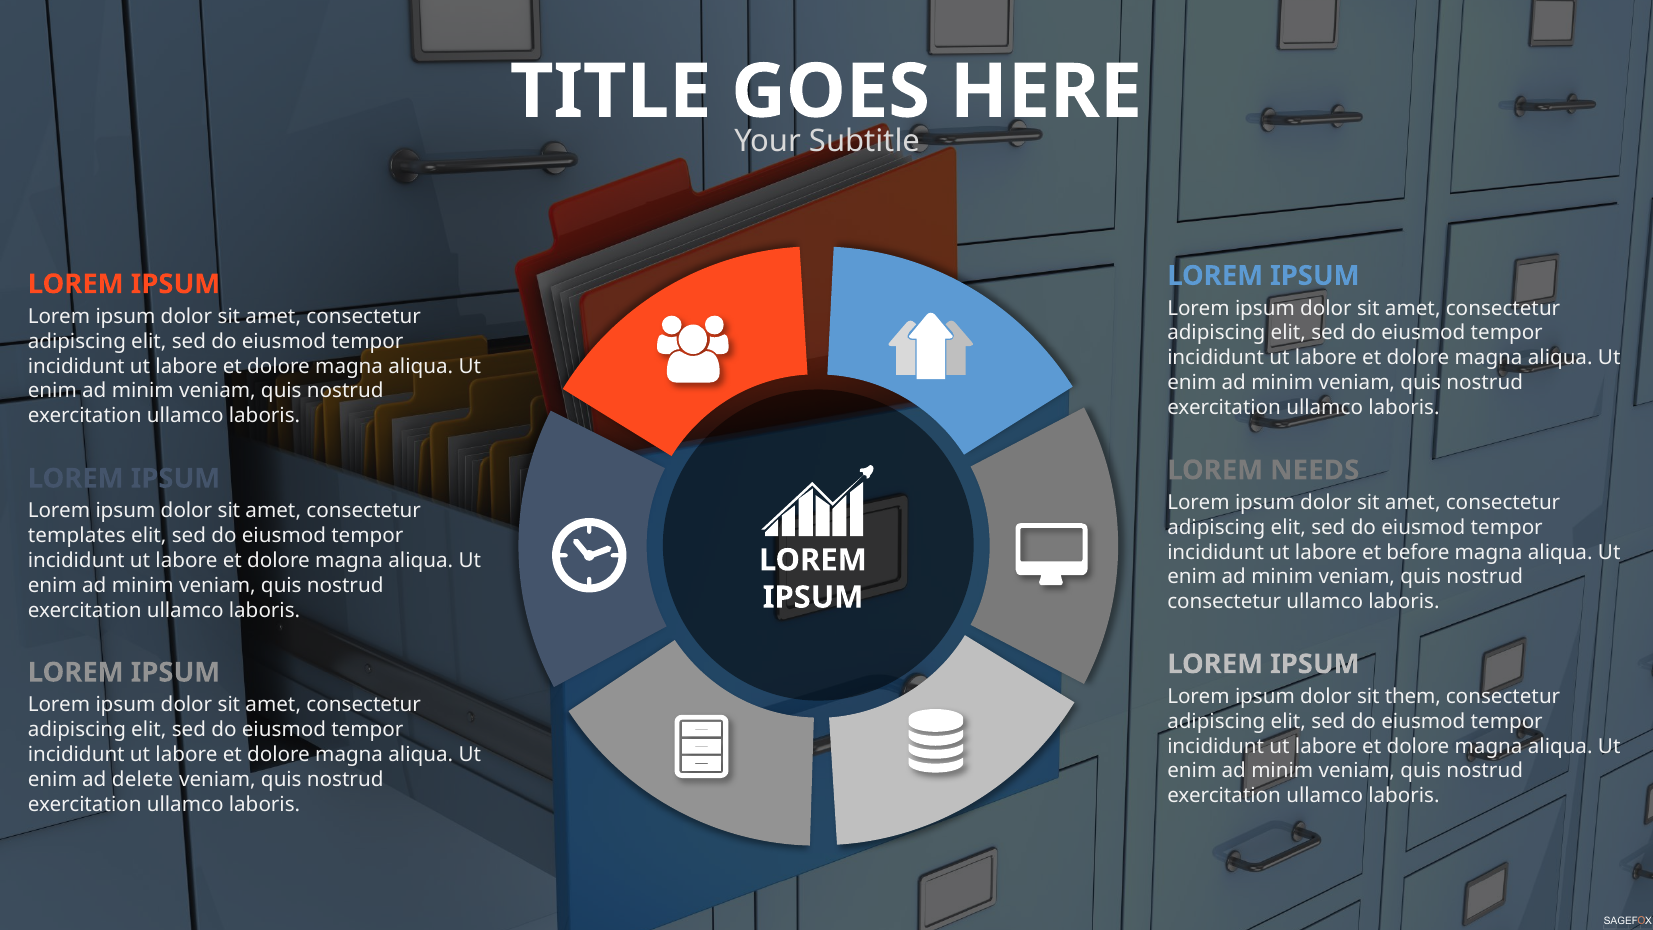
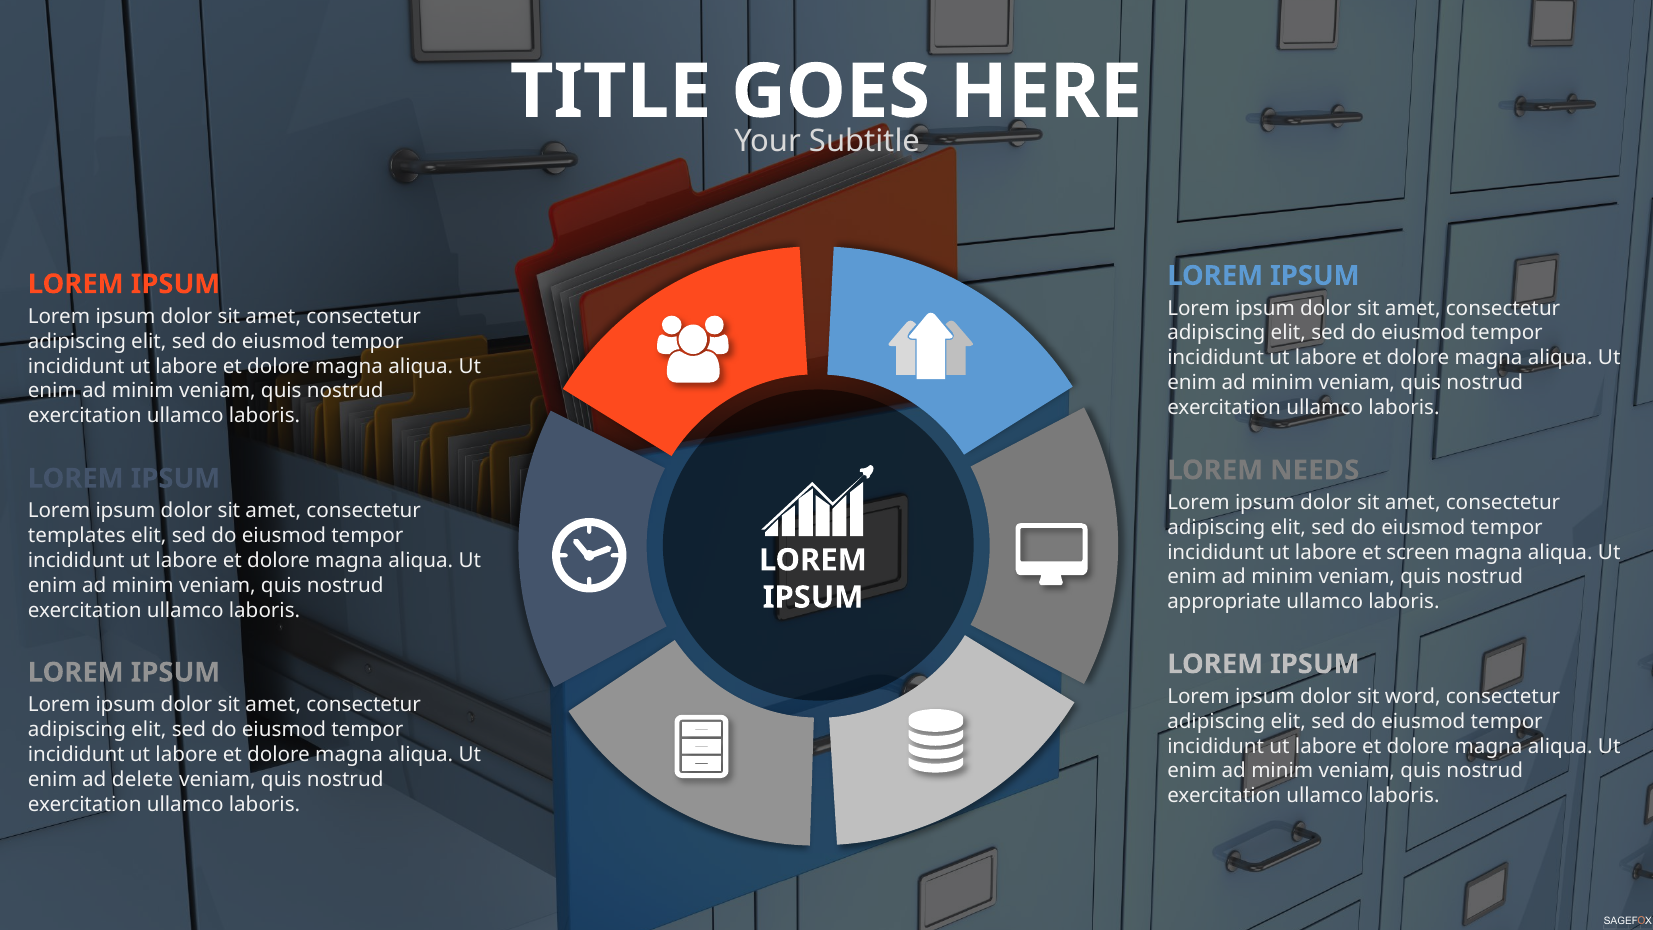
before: before -> screen (1418, 552)
consectetur: consectetur -> appropriate (1224, 602)
them: them -> word (1413, 697)
